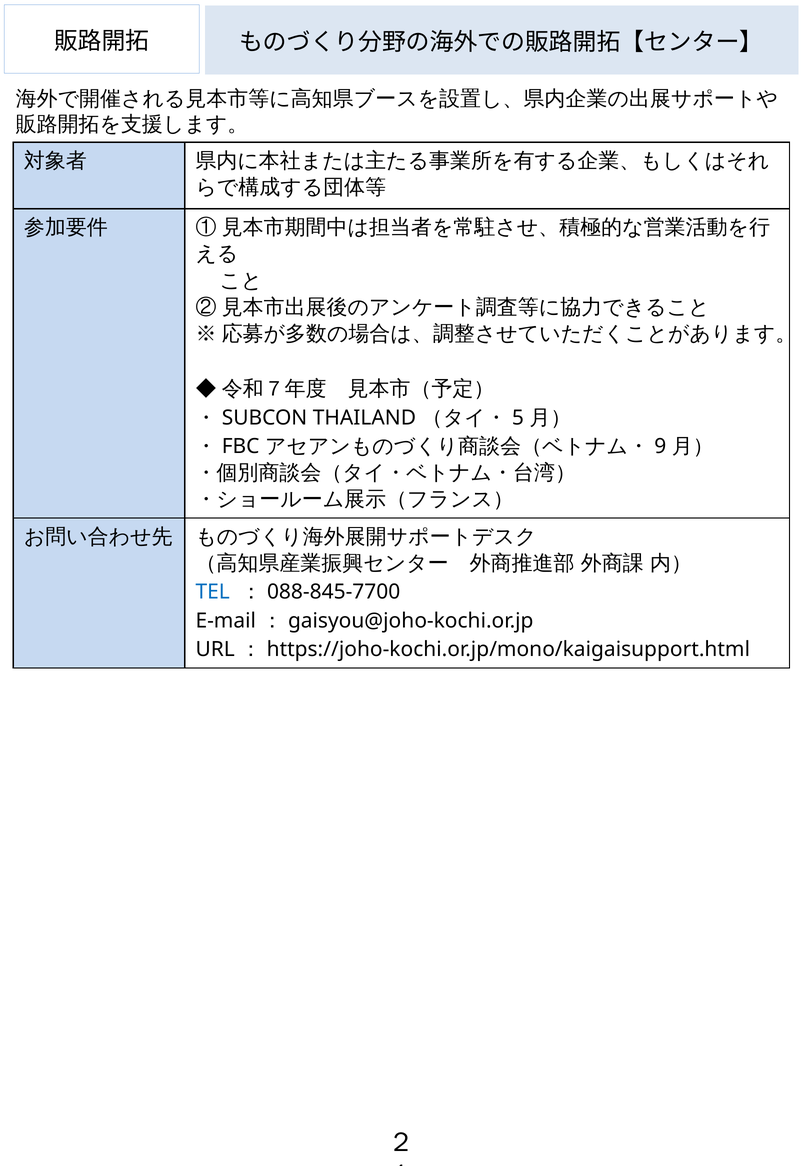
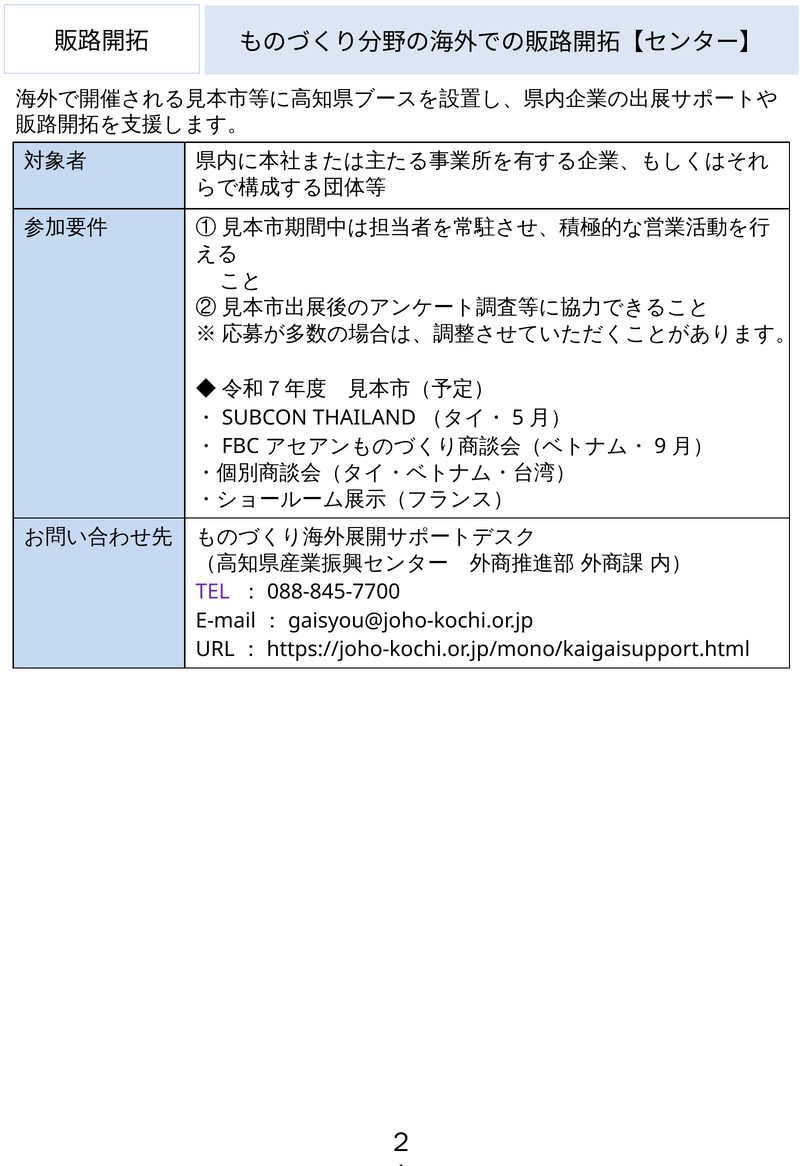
TEL colour: blue -> purple (213, 592)
